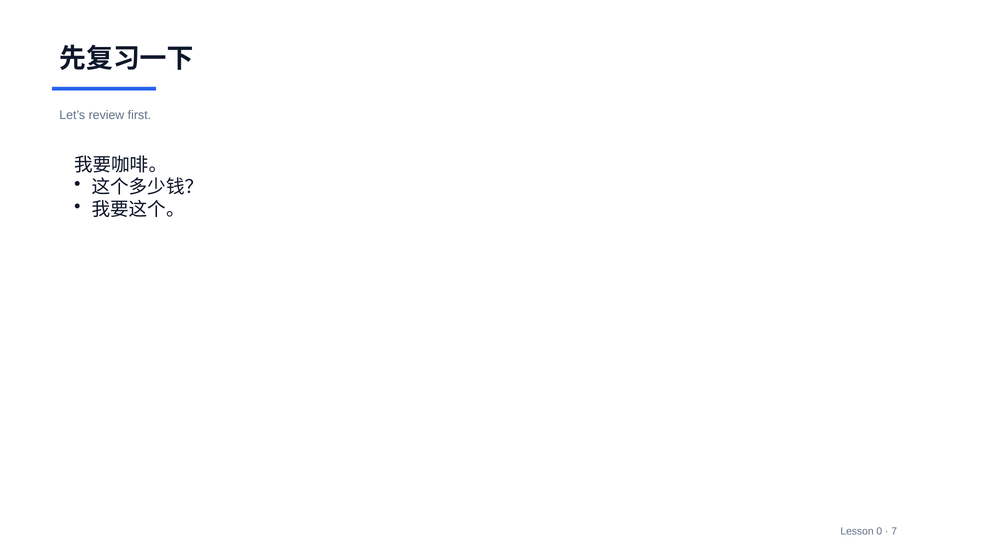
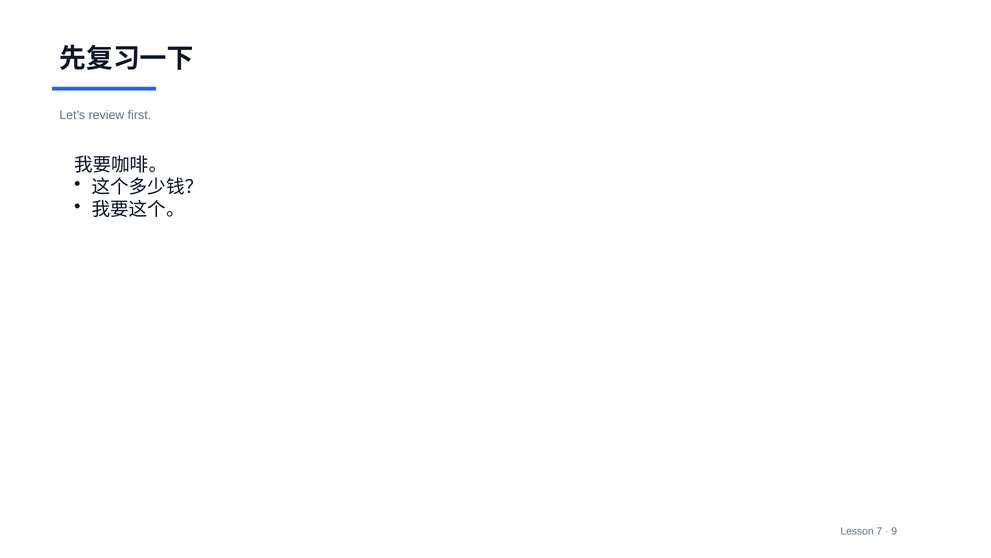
0: 0 -> 7 (879, 531)
7: 7 -> 9 (894, 531)
